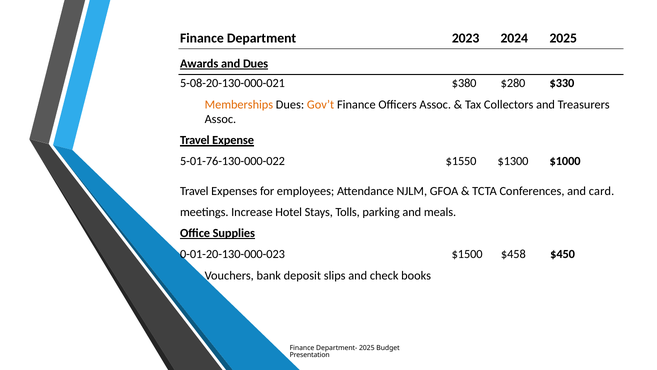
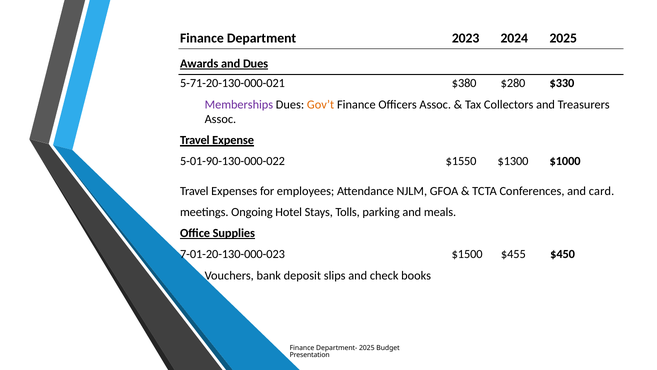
5-08-20-130-000-021: 5-08-20-130-000-021 -> 5-71-20-130-000-021 (232, 83)
Memberships colour: orange -> purple (239, 105)
5-01-76-130-000-022: 5-01-76-130-000-022 -> 5-01-90-130-000-022 (232, 161)
Increase: Increase -> Ongoing (252, 212)
0-01-20-130-000-023: 0-01-20-130-000-023 -> 7-01-20-130-000-023 (232, 254)
$458: $458 -> $455 (513, 254)
